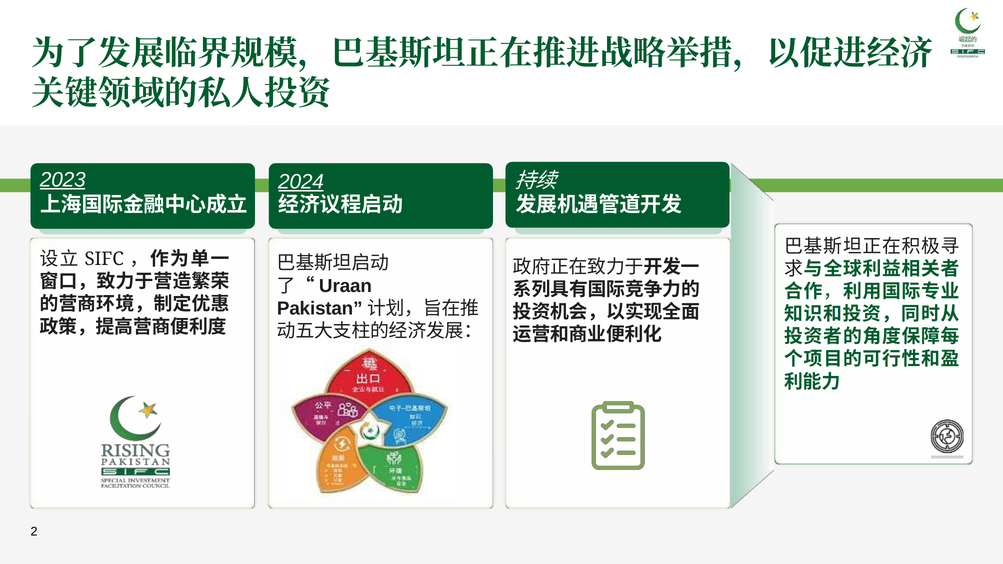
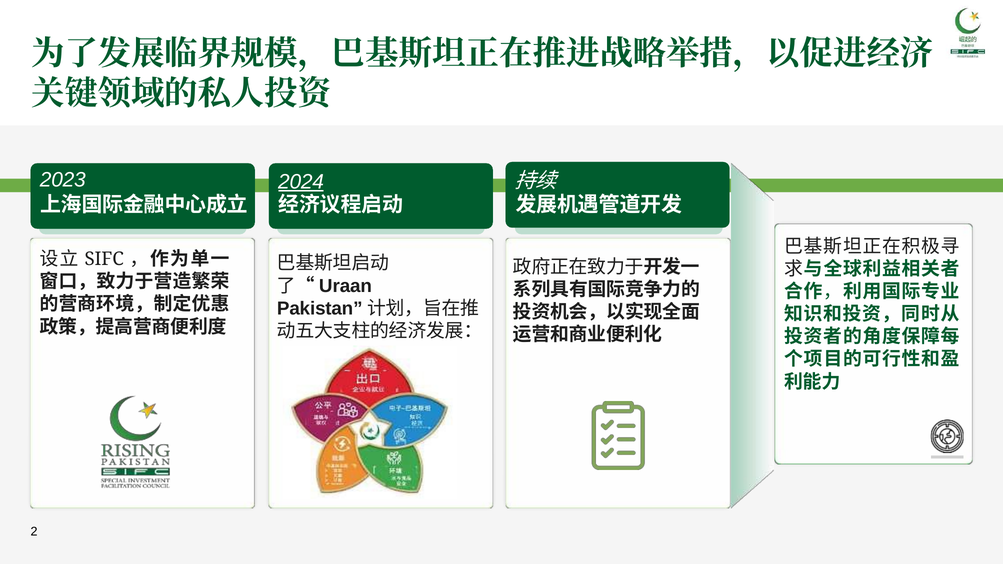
2023 underline: present -> none (63, 180)
